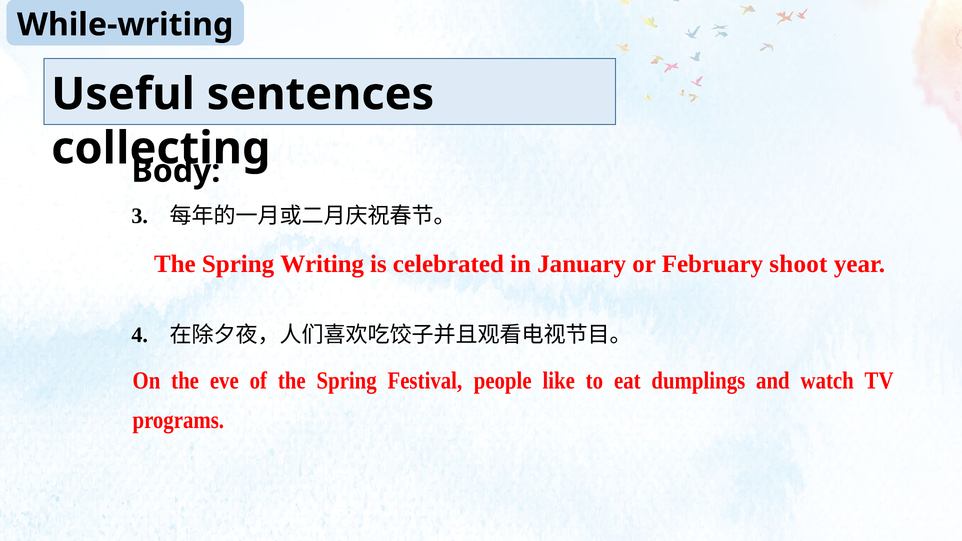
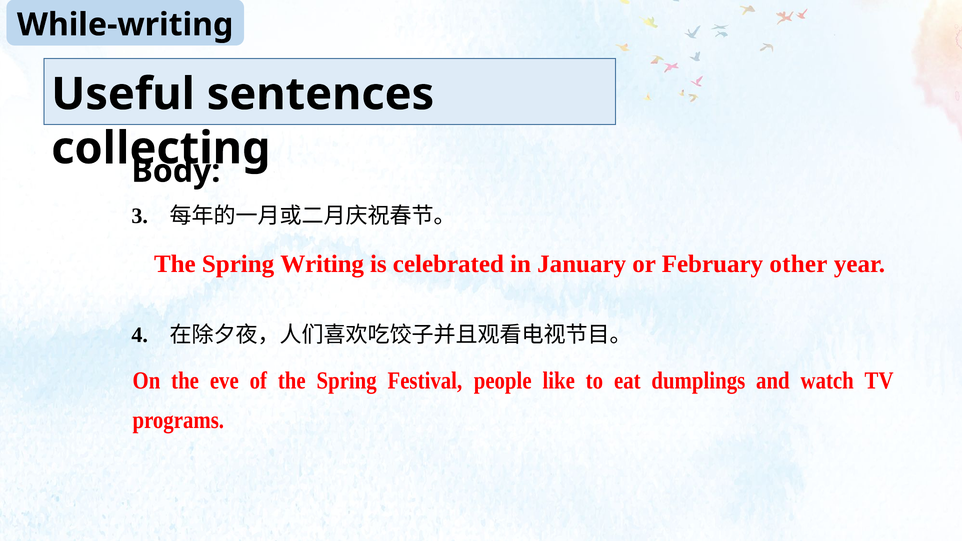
shoot: shoot -> other (798, 264)
